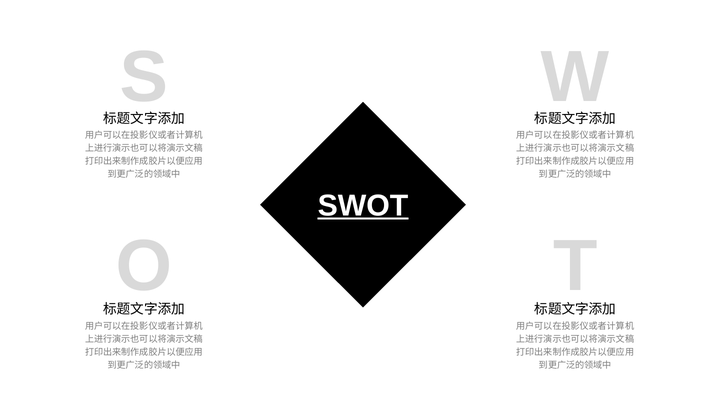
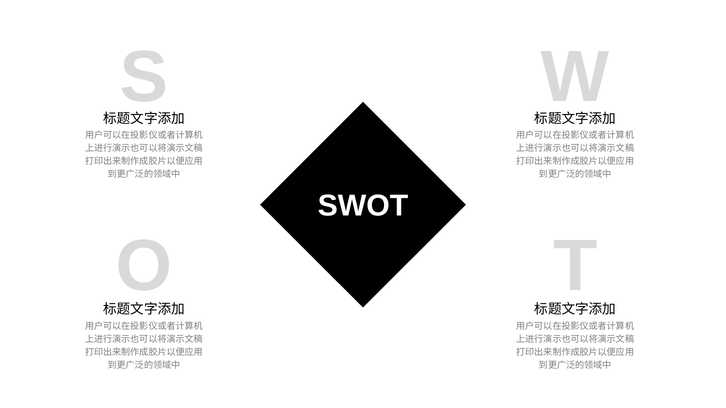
SWOT underline: present -> none (363, 206)
